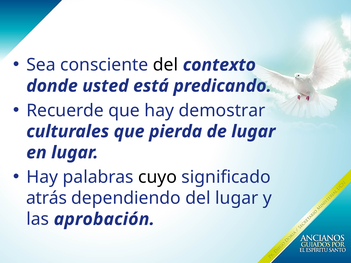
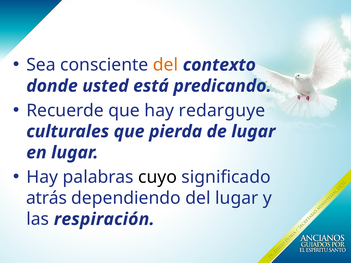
del colour: black -> orange (166, 65)
demostrar: demostrar -> redarguye (222, 111)
aprobación: aprobación -> respiración (104, 219)
